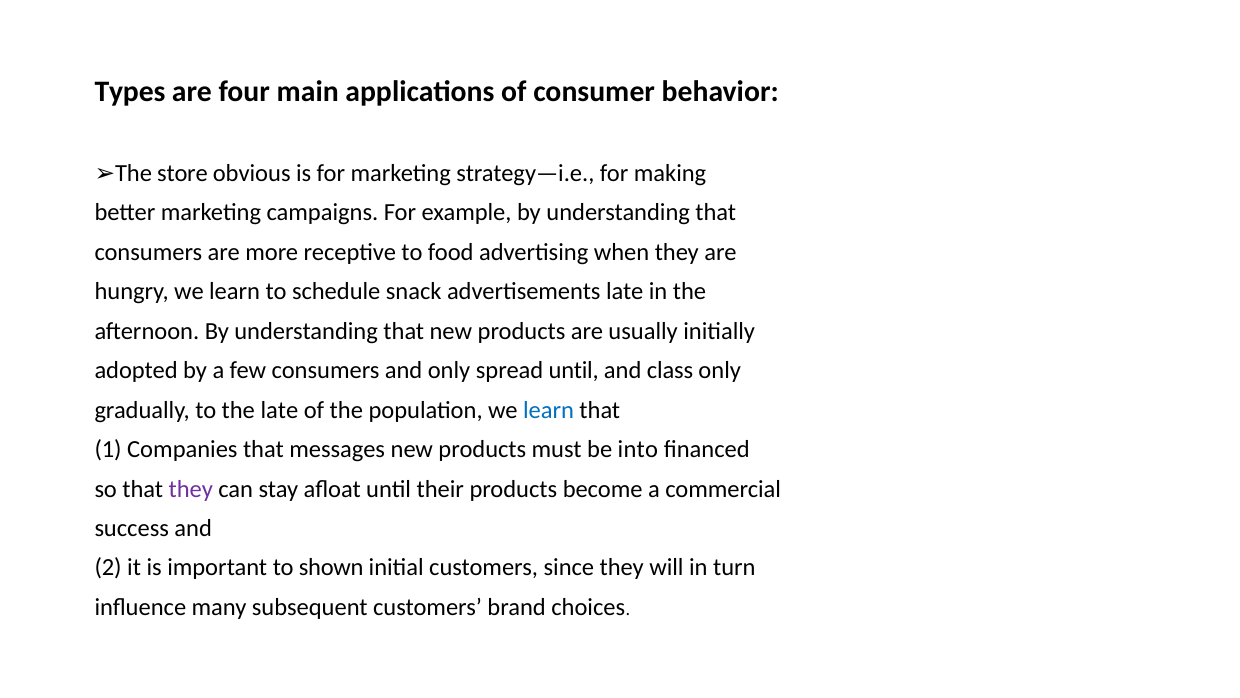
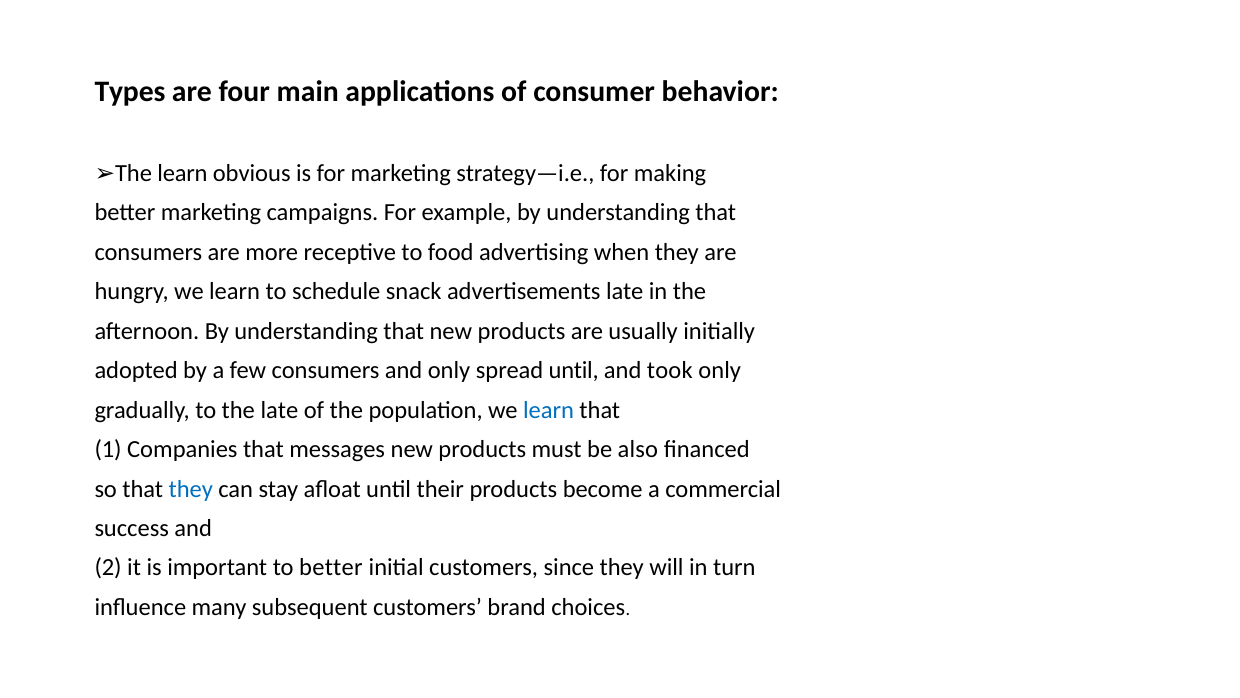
➢The store: store -> learn (182, 173)
class: class -> took (670, 370)
into: into -> also (638, 449)
they colour: purple -> blue (191, 489)
to shown: shown -> better (331, 567)
